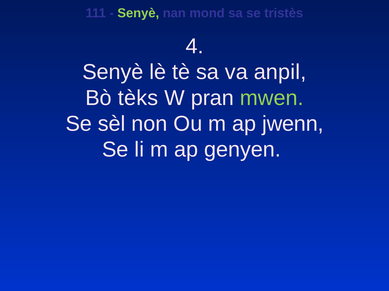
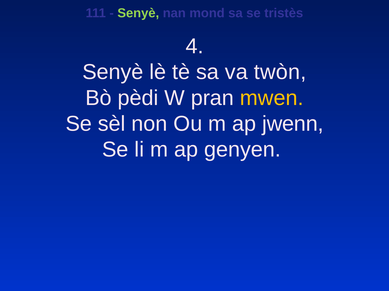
anpil: anpil -> twòn (280, 72)
tèks: tèks -> pèdi (138, 98)
mwen colour: light green -> yellow (272, 98)
